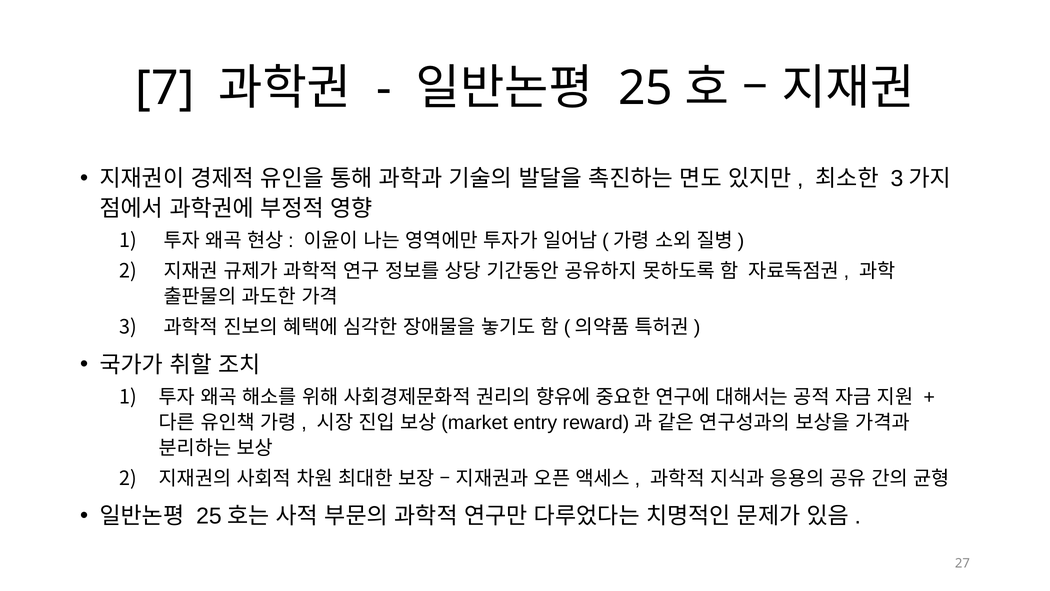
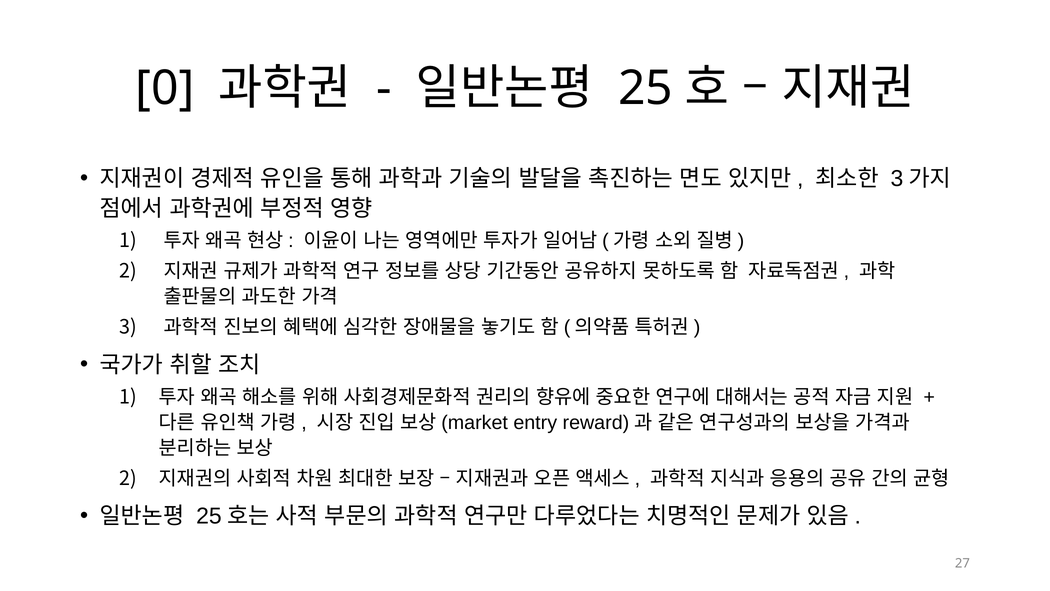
7: 7 -> 0 (165, 88)
